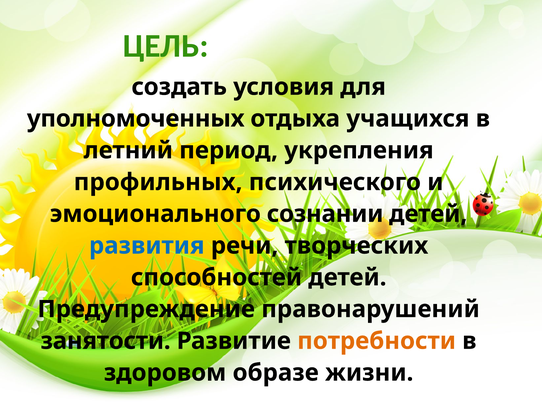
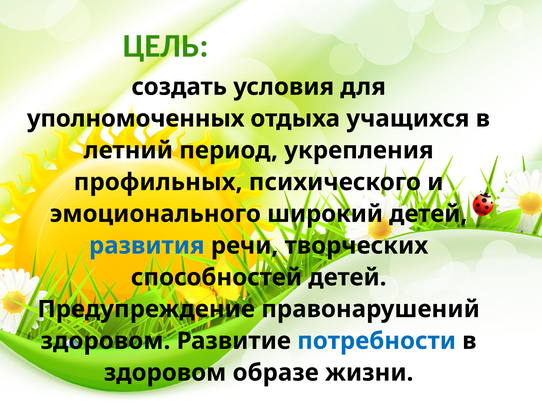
сознании: сознании -> широкий (325, 214)
занятости: занятости -> здоровом (105, 341)
потребности colour: orange -> blue (377, 341)
